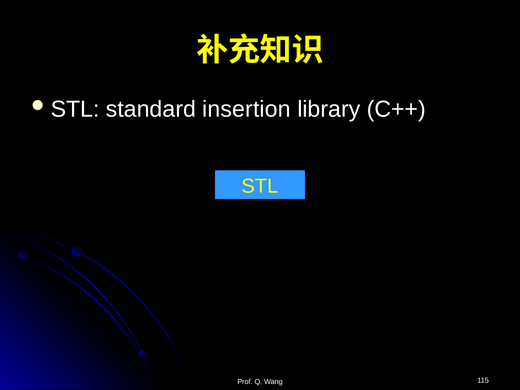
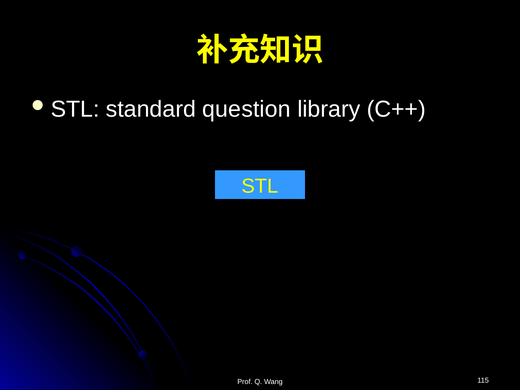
insertion: insertion -> question (247, 109)
